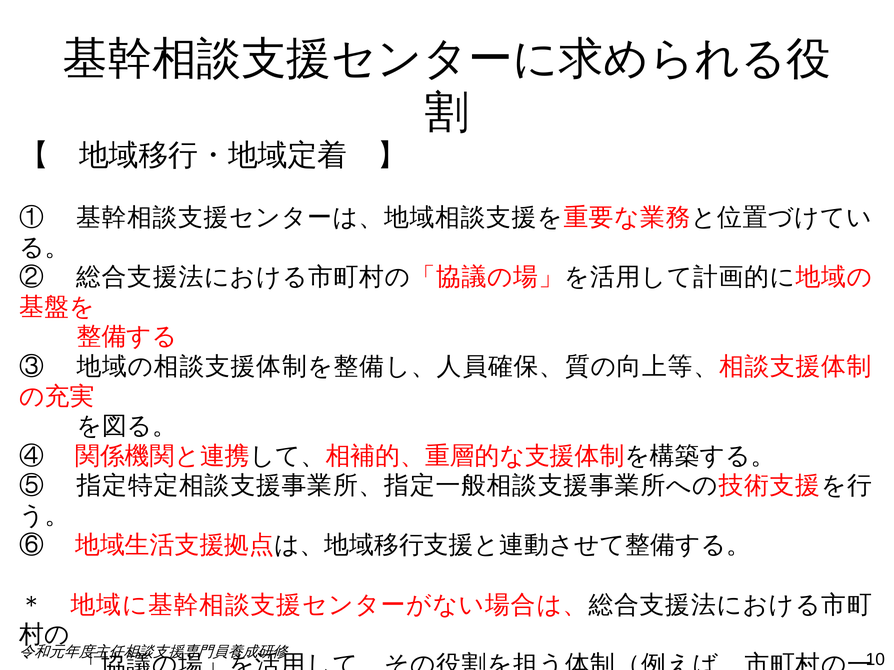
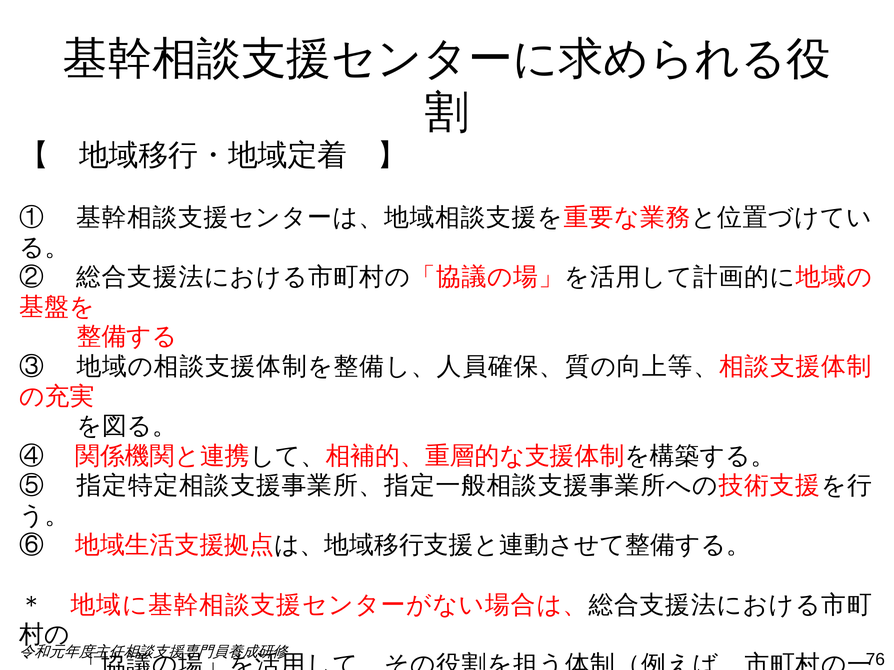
10: 10 -> 76 (875, 660)
